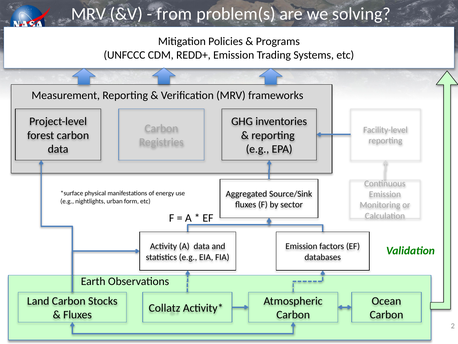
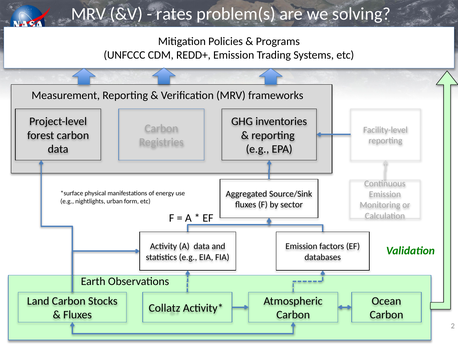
from: from -> rates (174, 14)
